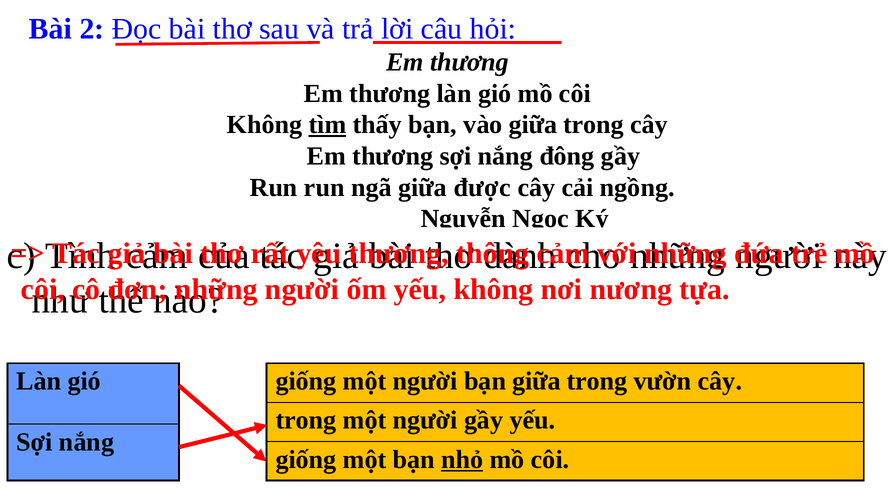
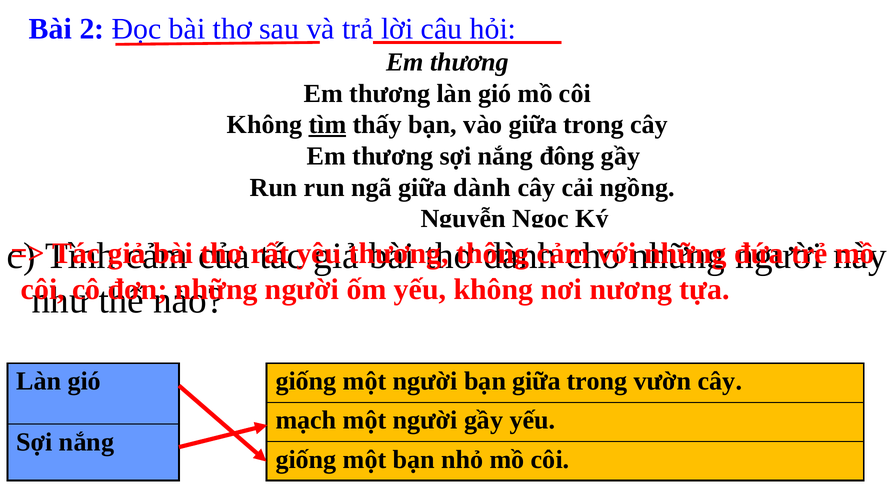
giữa được: được -> dành (482, 188)
trong: trong -> mạch (306, 421)
nhỏ underline: present -> none (462, 460)
